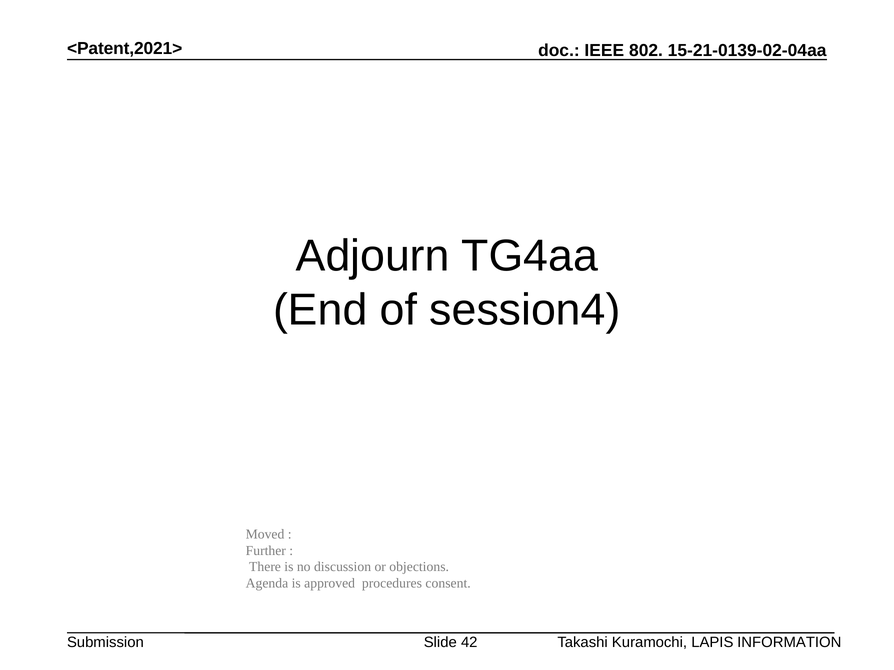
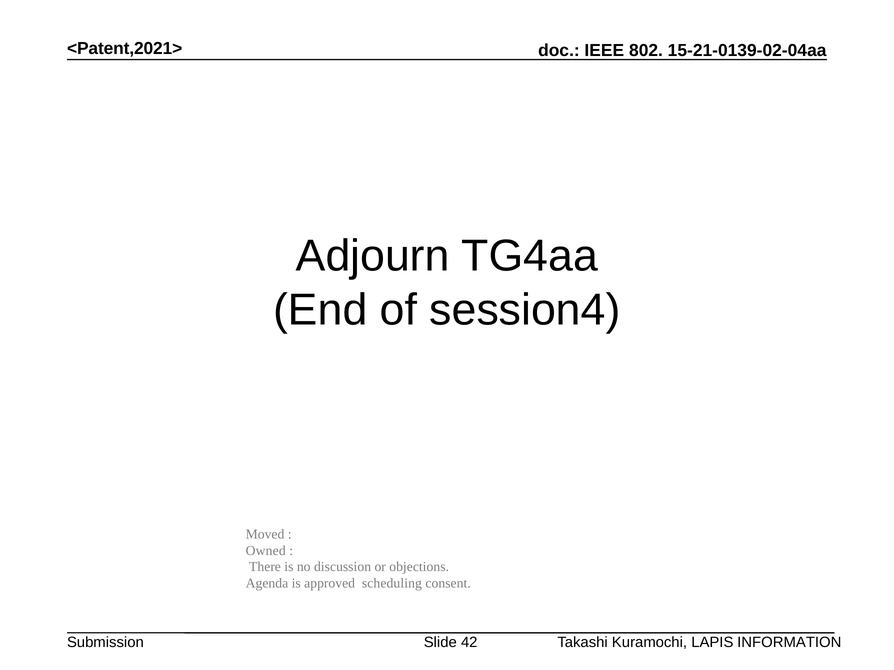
Further: Further -> Owned (266, 551)
procedures: procedures -> scheduling (392, 584)
